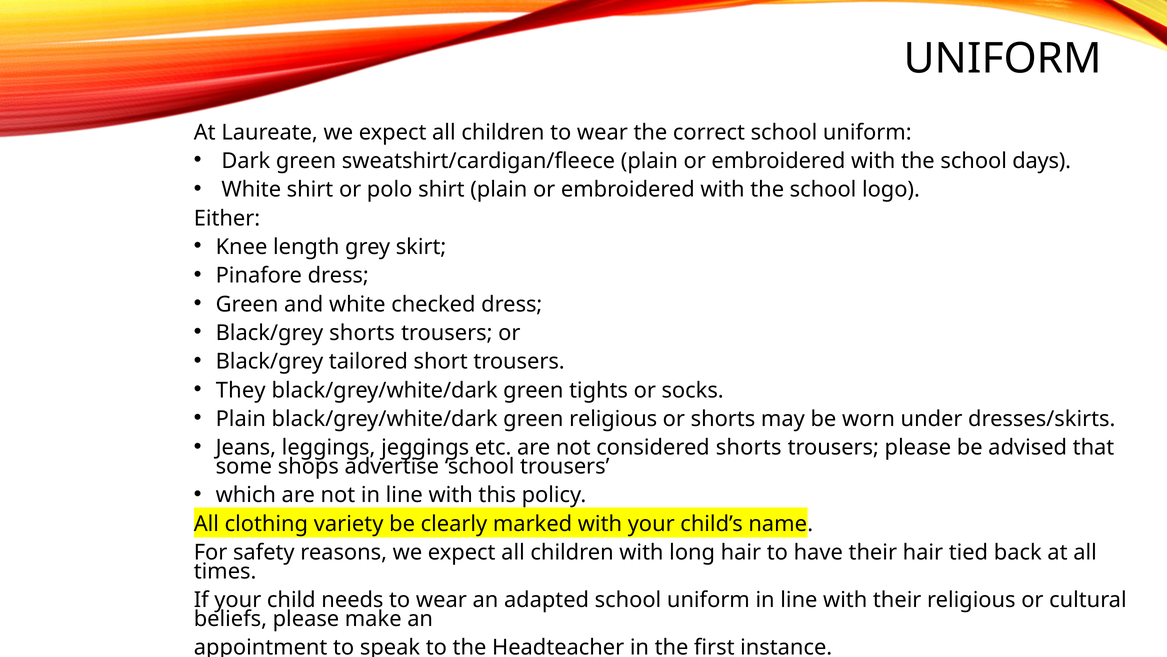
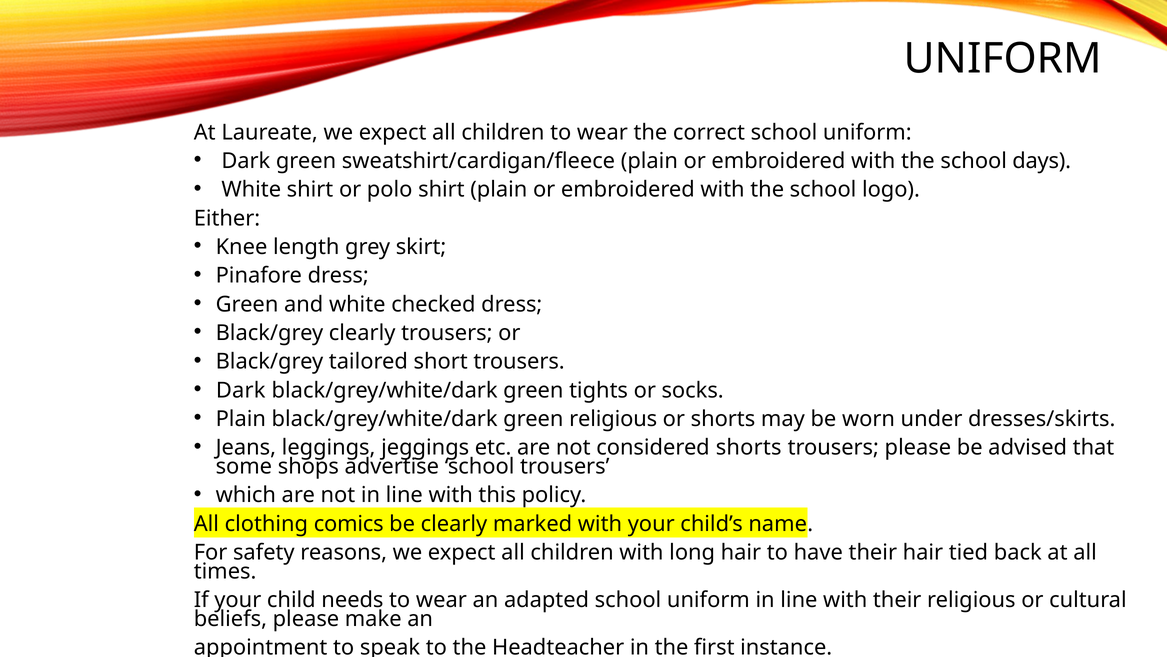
Black/grey shorts: shorts -> clearly (362, 333)
They: They -> Dark (241, 390)
variety: variety -> comics (349, 523)
